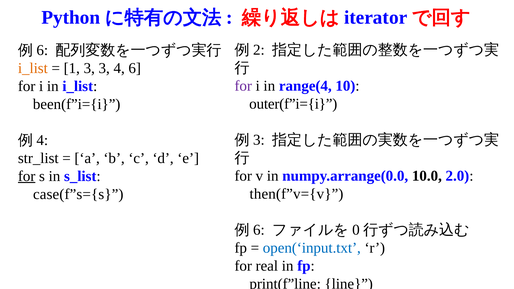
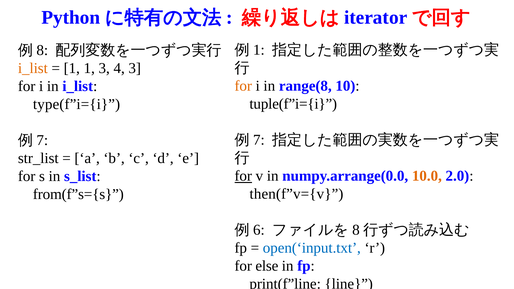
2: 2 -> 1 (259, 50)
6: 6 -> 8 (42, 50)
1 3: 3 -> 1 (89, 68)
4 6: 6 -> 3 (135, 68)
for colour: purple -> orange (243, 86)
range(4: range(4 -> range(8 (305, 86)
outer(f”i={i: outer(f”i={i -> tuple(f”i={i (293, 104)
been(f”i={i: been(f”i={i -> type(f”i={i (77, 104)
3: 3 -> 7 (259, 140)
4: 4 -> 7 (42, 140)
for underline: none -> present (243, 176)
10.0 colour: black -> orange (427, 176)
for underline: present -> none (27, 176)
case(f”s={s: case(f”s={s -> from(f”s={s (78, 194)
0: 0 -> 8 (356, 230)
real: real -> else (267, 266)
